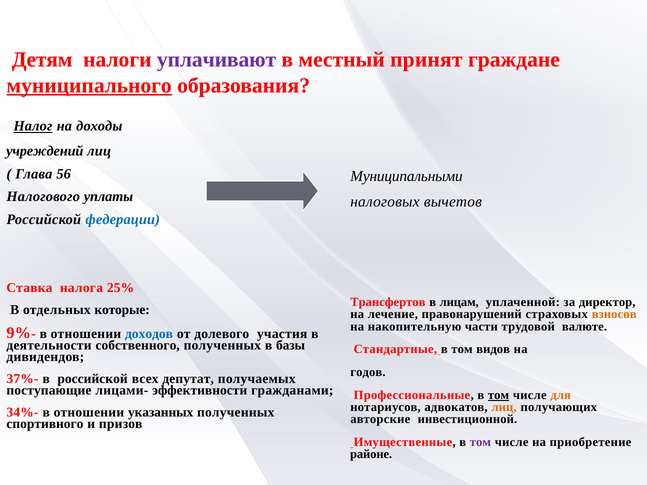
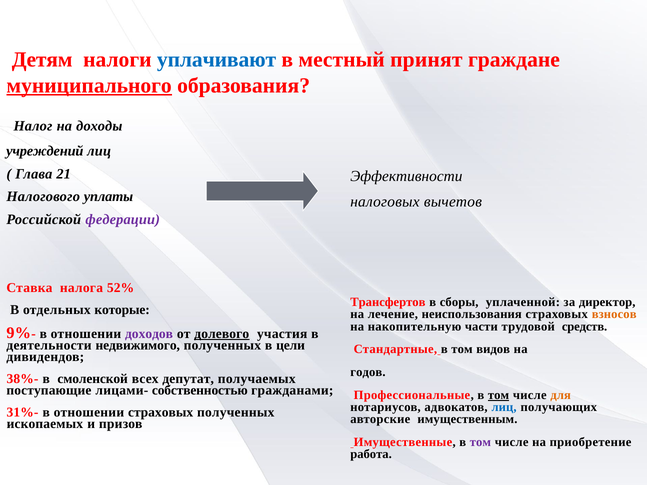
уплачивают colour: purple -> blue (217, 60)
Налог underline: present -> none (33, 126)
56: 56 -> 21 (64, 174)
Муниципальными: Муниципальными -> Эффективности (406, 176)
федерации colour: blue -> purple (123, 220)
25%: 25% -> 52% (121, 288)
лицам: лицам -> сборы (459, 302)
правонарушений: правонарушений -> неиспользования (472, 314)
валюте: валюте -> средств (585, 327)
доходов colour: blue -> purple (149, 334)
долевого underline: none -> present (222, 334)
собственного: собственного -> недвижимого (138, 346)
базы: базы -> цели (291, 346)
37%-: 37%- -> 38%- (23, 379)
в российской: российской -> смоленской (93, 379)
эффективности: эффективности -> собственностью (200, 390)
лиц colour: orange -> blue (504, 407)
34%-: 34%- -> 31%- (23, 412)
отношении указанных: указанных -> страховых (161, 412)
инвестиционной: инвестиционной -> имущественным (467, 419)
спортивного: спортивного -> ископаемых (45, 424)
районе: районе -> работа (371, 454)
